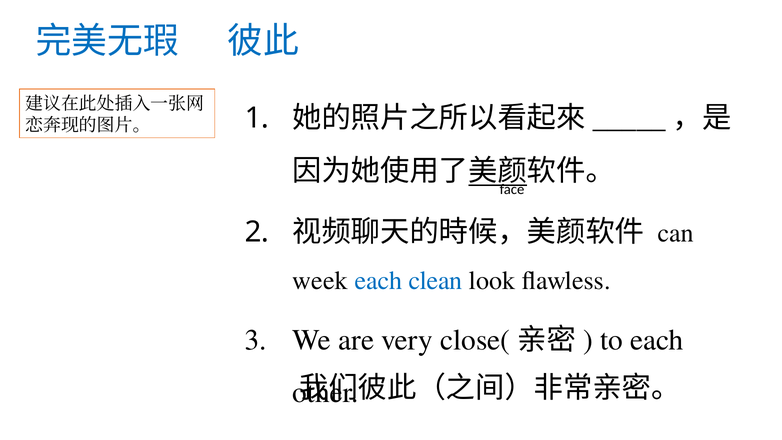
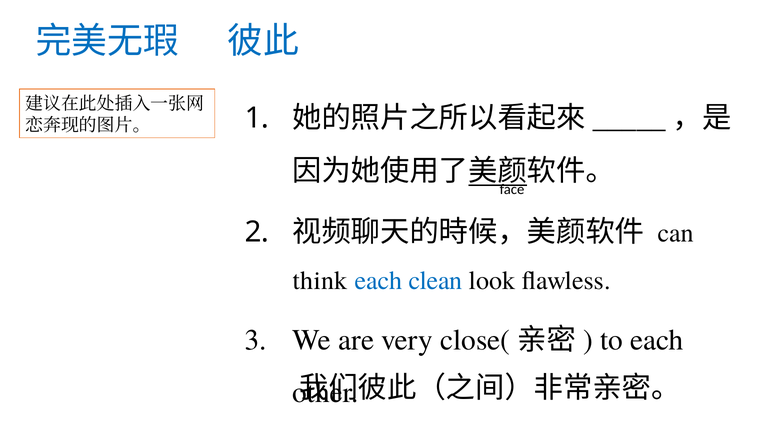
week: week -> think (320, 281)
